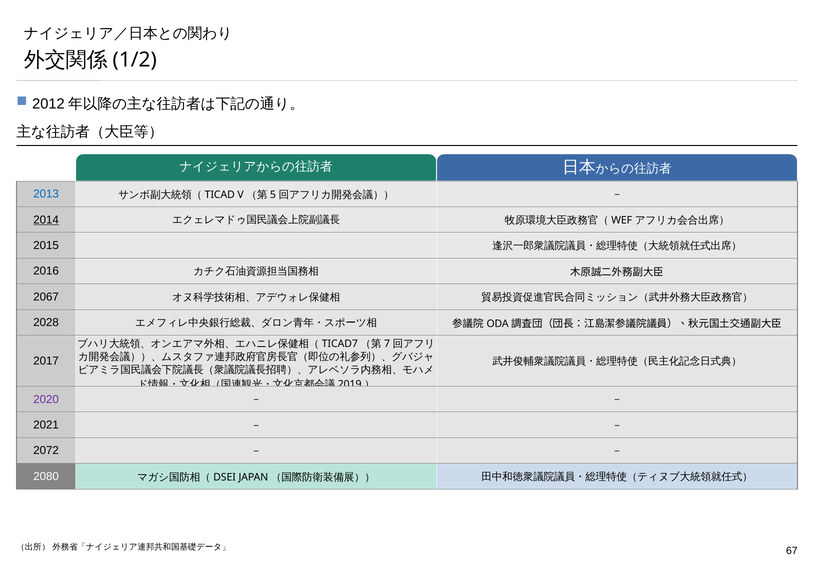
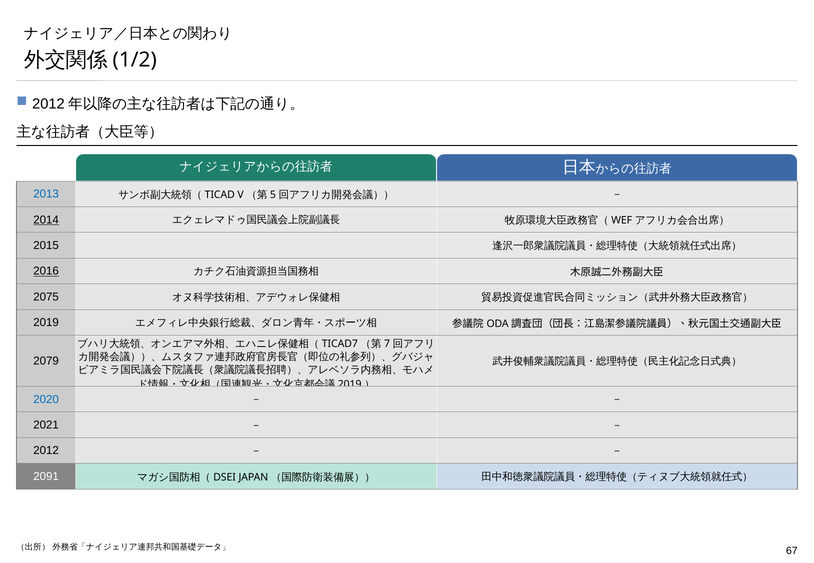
2016 underline: none -> present (46, 271)
2067: 2067 -> 2075 (46, 297)
2028: 2028 -> 2019 (46, 323)
2017: 2017 -> 2079 (46, 361)
2020 colour: purple -> blue (46, 400)
2072: 2072 -> 2012 (46, 451)
2080: 2080 -> 2091 (46, 477)
